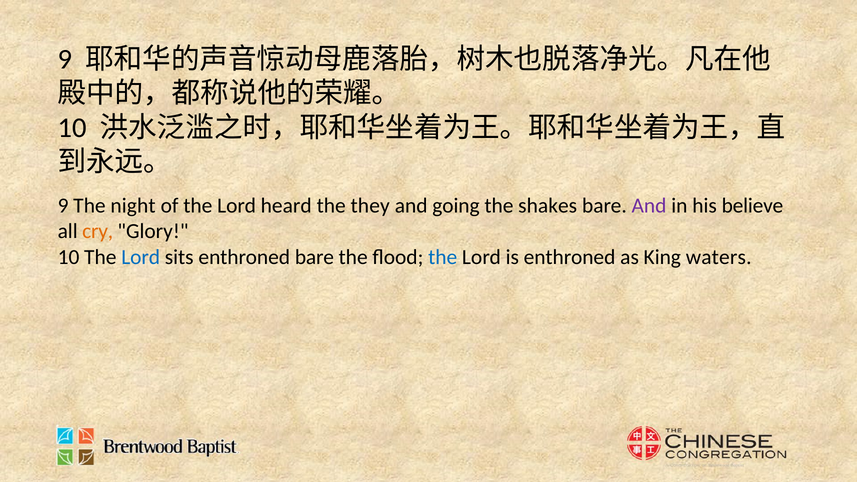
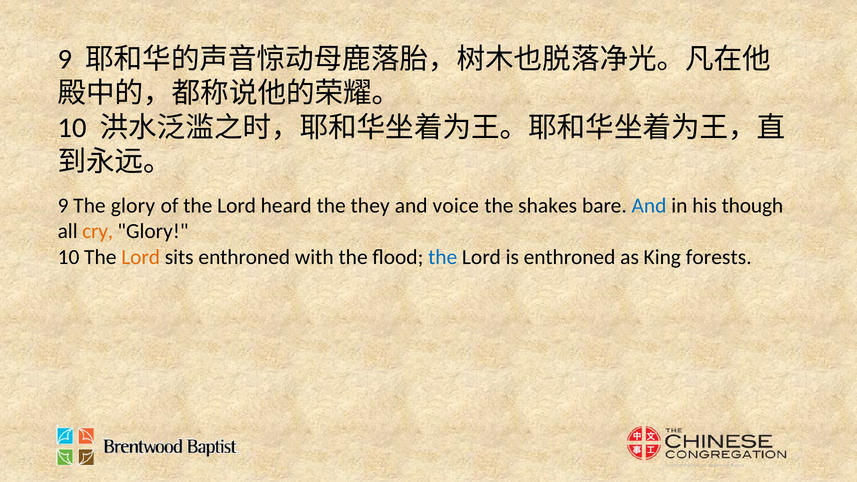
The night: night -> glory (133, 206)
going: going -> voice (456, 206)
And colour: purple -> blue (649, 206)
believe: believe -> though (752, 206)
Lord colour: blue -> orange (141, 257)
enthroned bare: bare -> with (314, 257)
waters: waters -> forests (719, 257)
